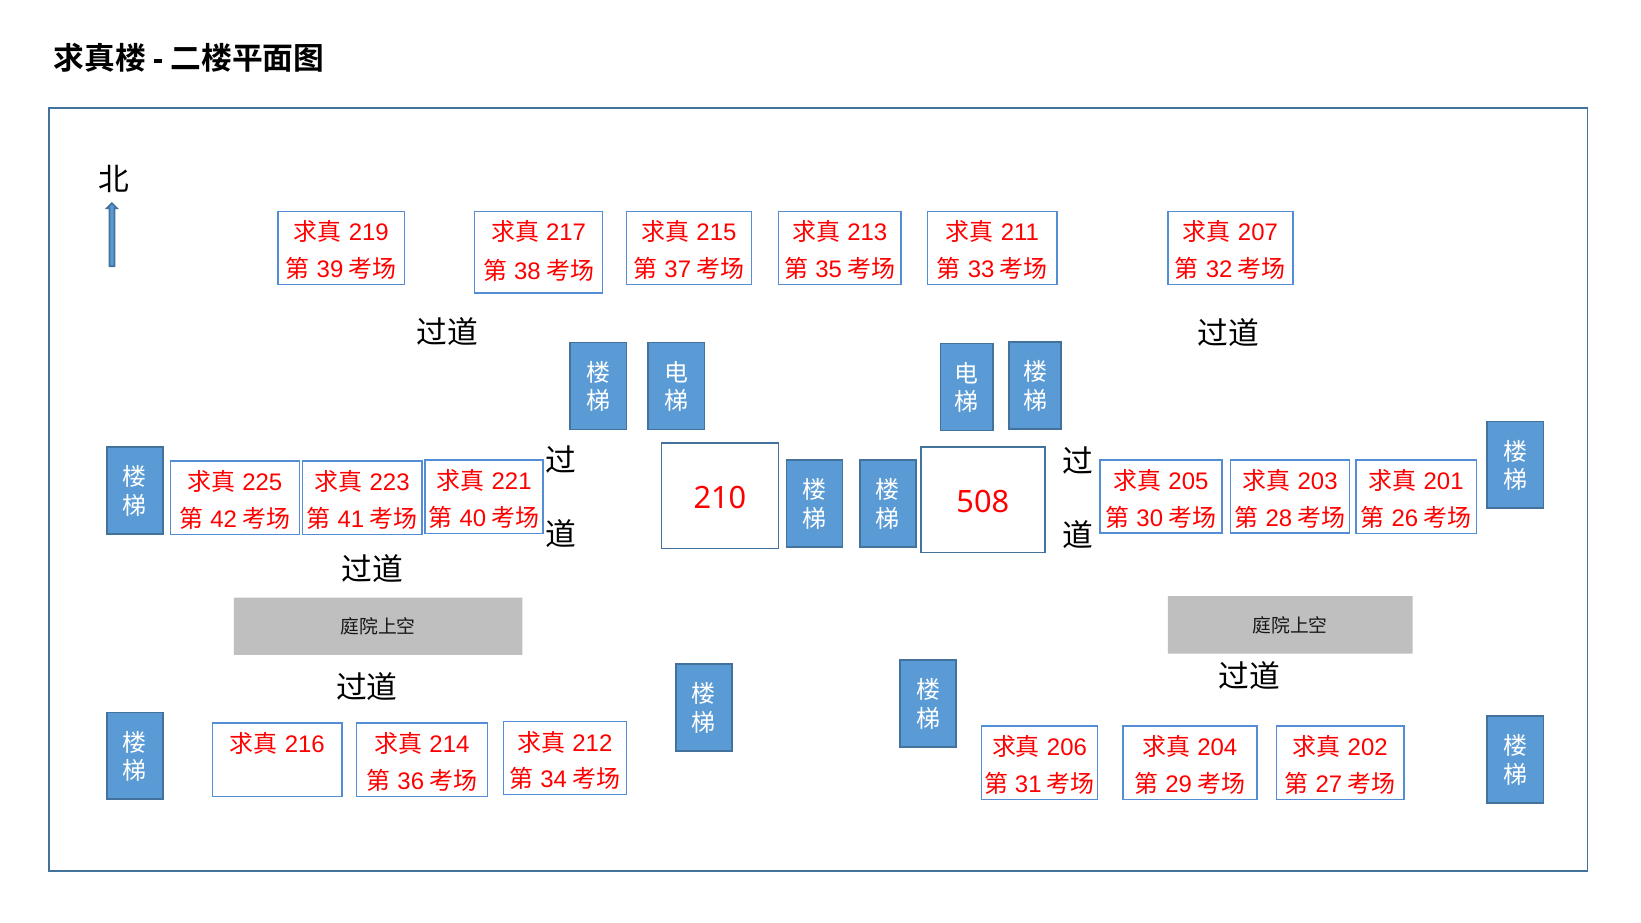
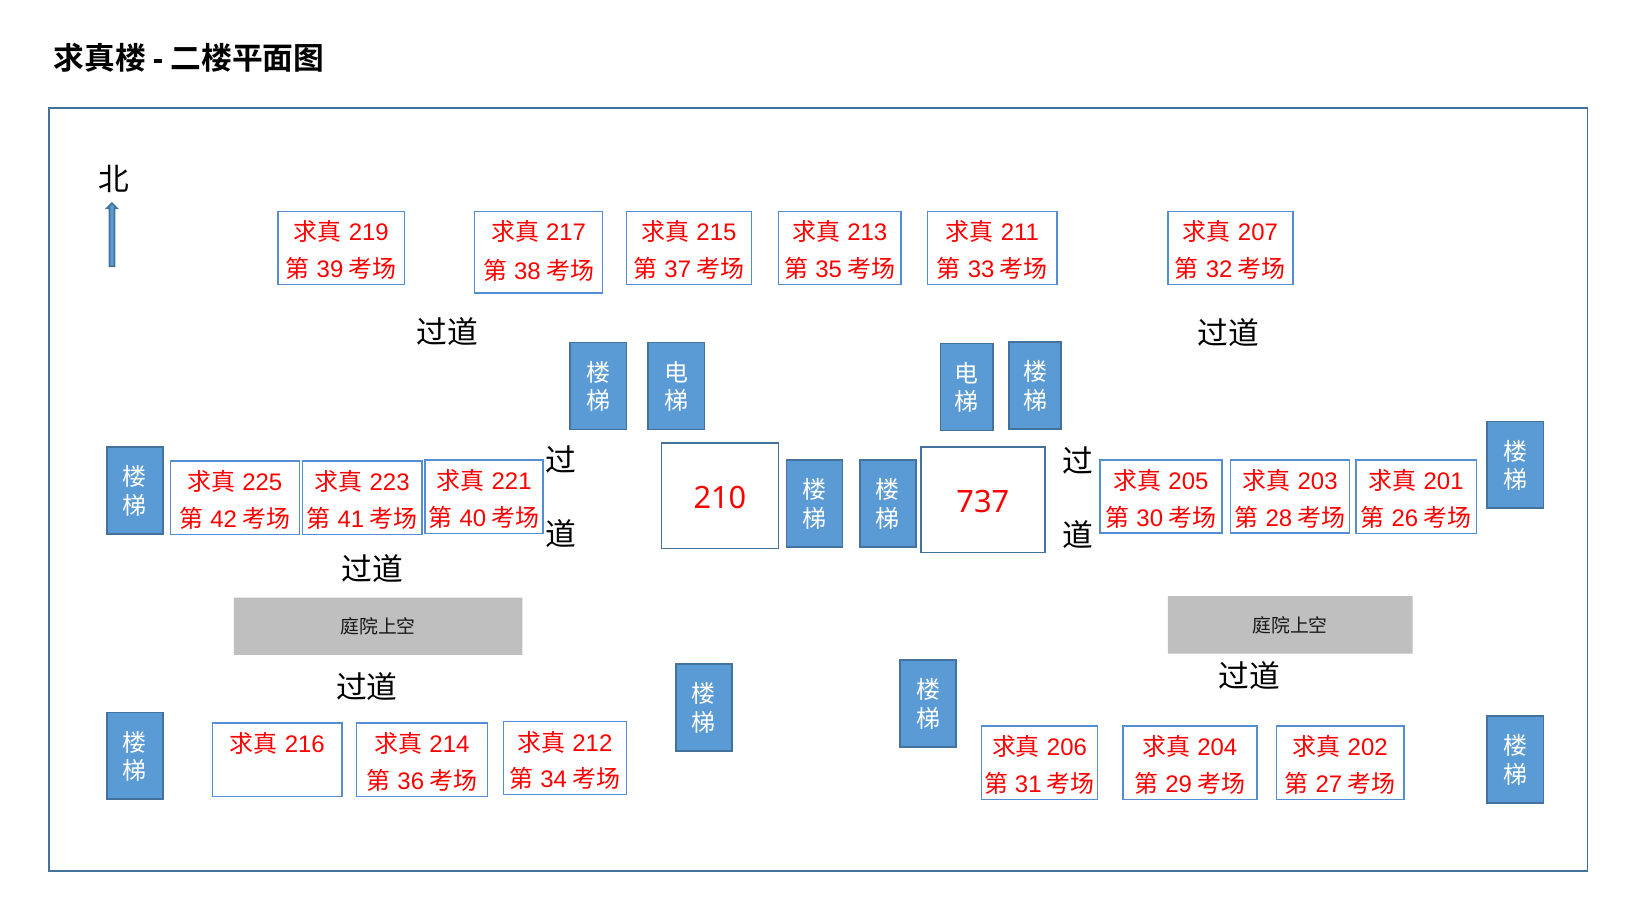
508: 508 -> 737 (983, 502)
